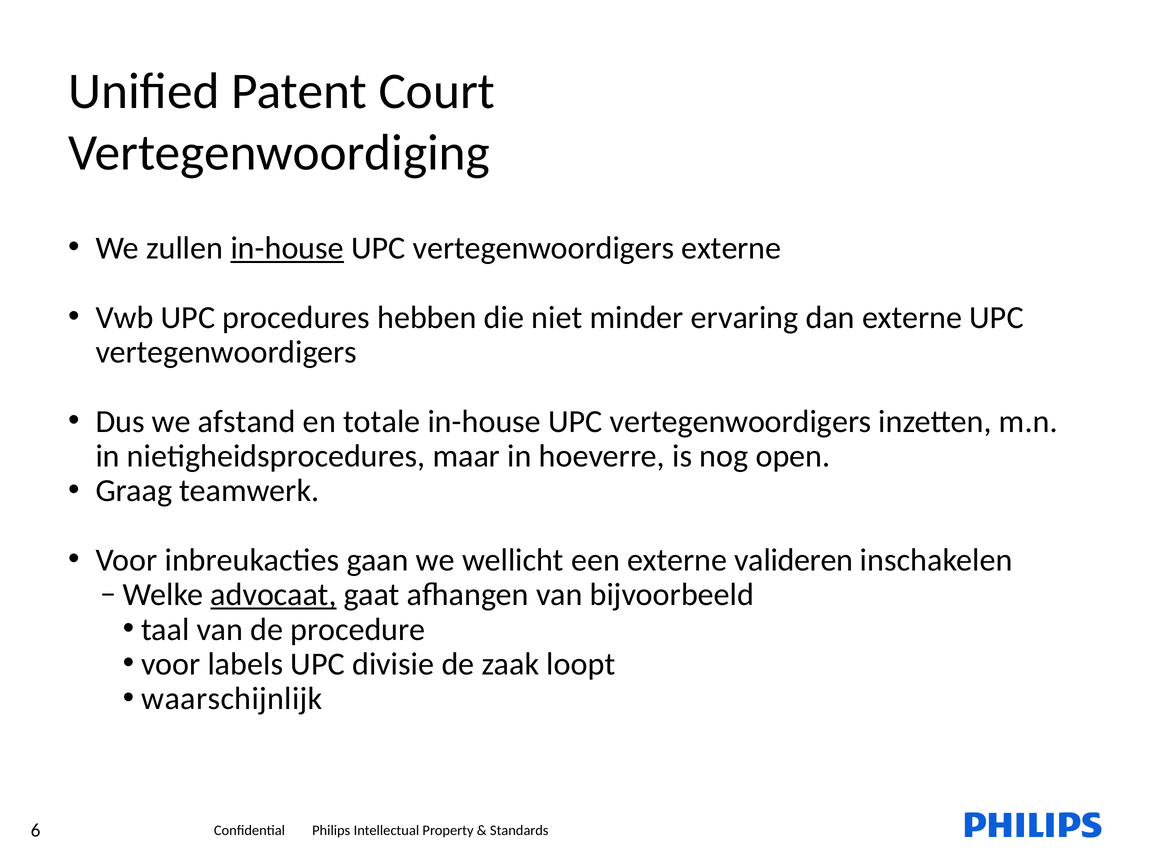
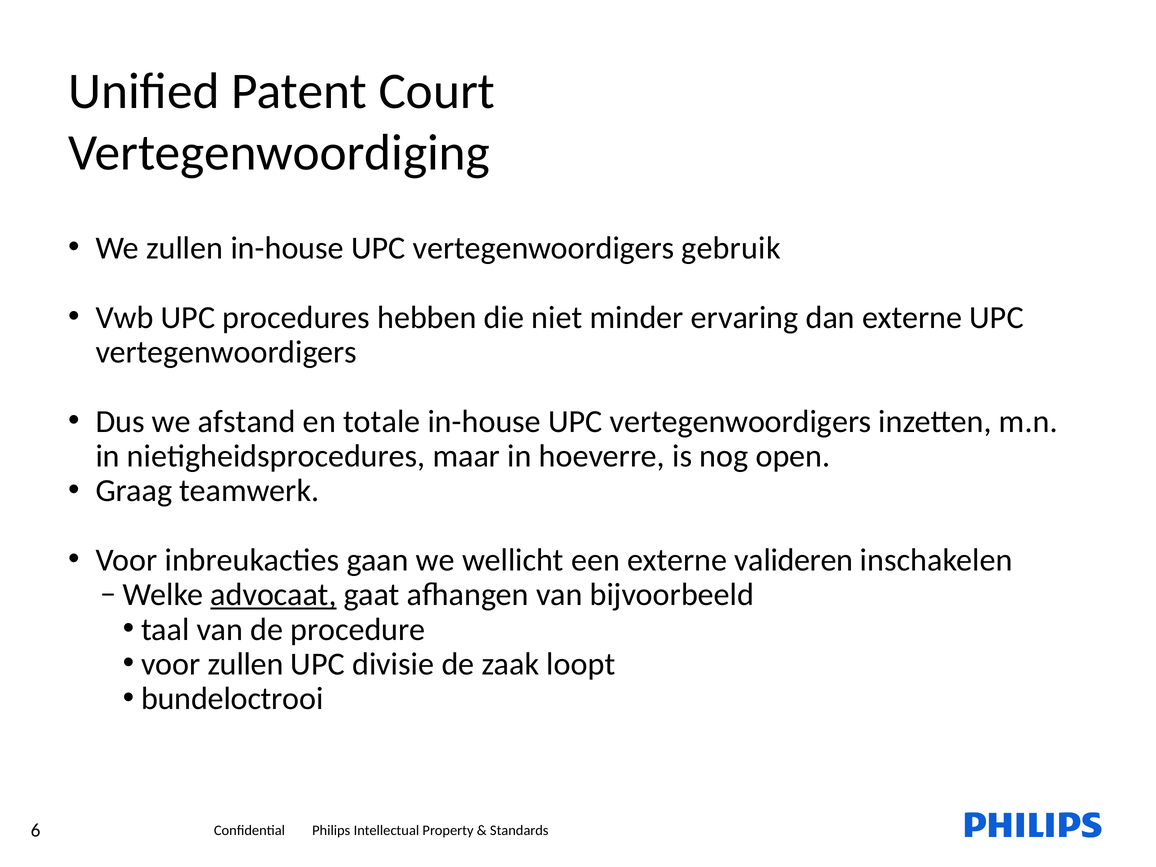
in-house underline: present -> none (287, 248)
vertegenwoordigers externe: externe -> gebruik (731, 248)
voor labels: labels -> zullen (245, 664)
waarschijnlijk: waarschijnlijk -> bundeloctrooi (232, 699)
